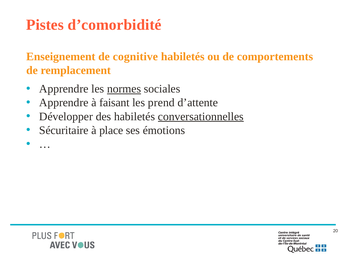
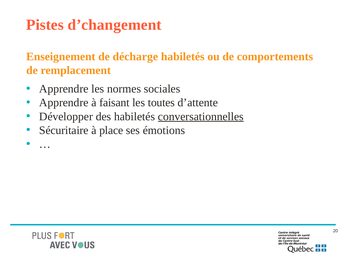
d’comorbidité: d’comorbidité -> d’changement (115, 25)
cognitive: cognitive -> décharge (135, 57)
normes underline: present -> none (124, 89)
prend: prend -> toutes (161, 103)
